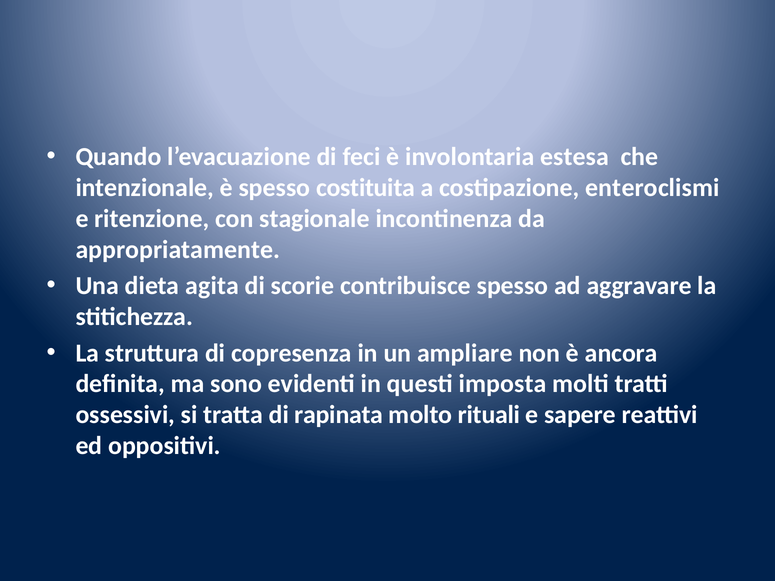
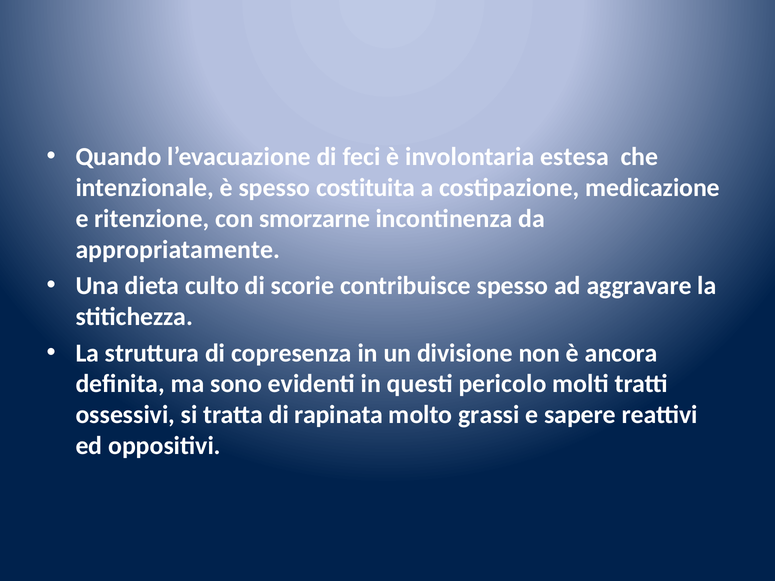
enteroclismi: enteroclismi -> medicazione (653, 188)
stagionale: stagionale -> smorzarne (315, 219)
agita: agita -> culto (212, 286)
ampliare: ampliare -> divisione (465, 353)
imposta: imposta -> pericolo (503, 384)
rituali: rituali -> grassi (489, 415)
